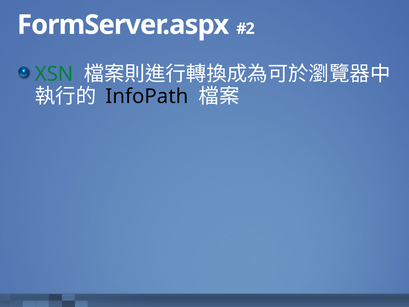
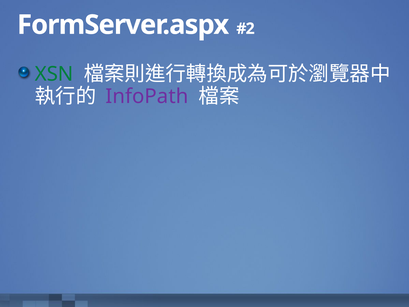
InfoPath colour: black -> purple (147, 96)
